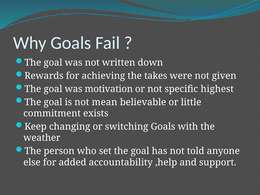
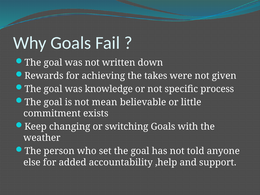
motivation: motivation -> knowledge (109, 89)
highest: highest -> process (217, 89)
